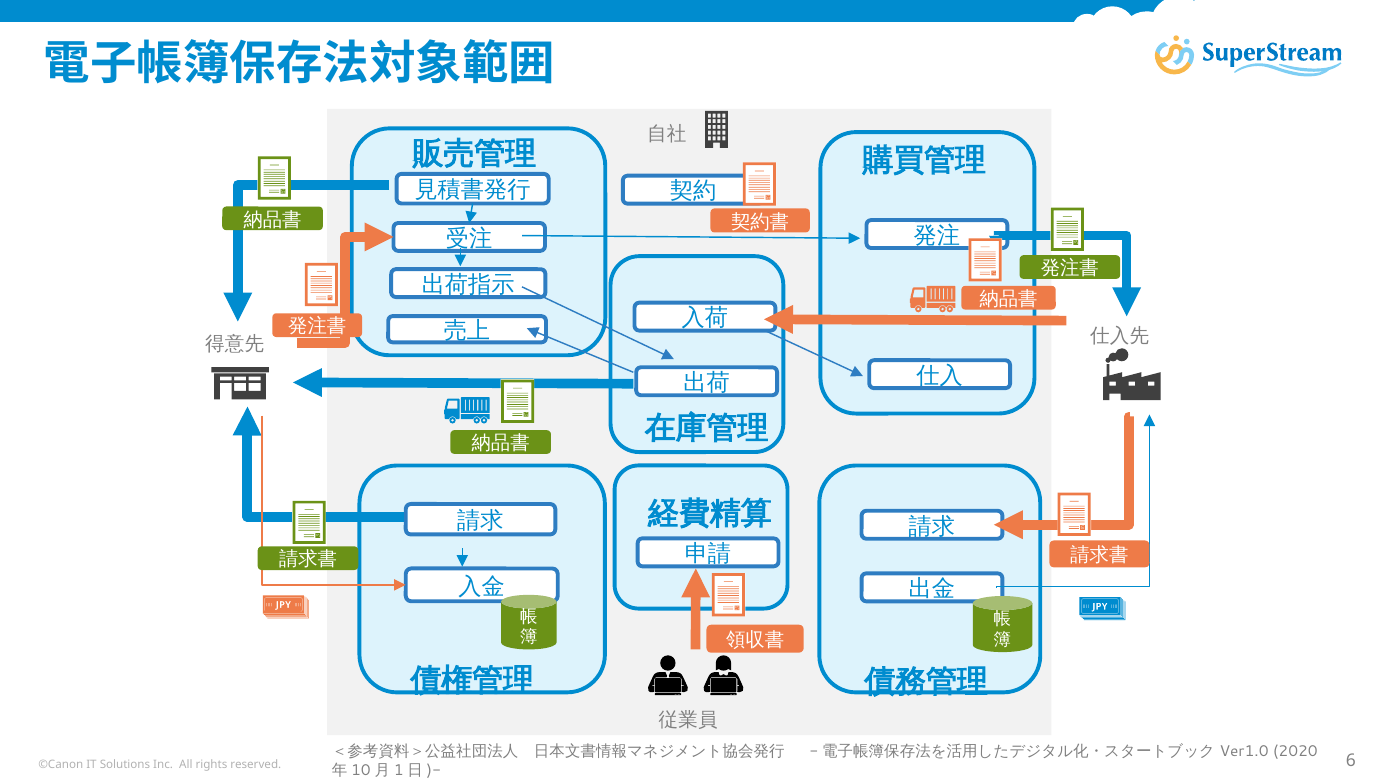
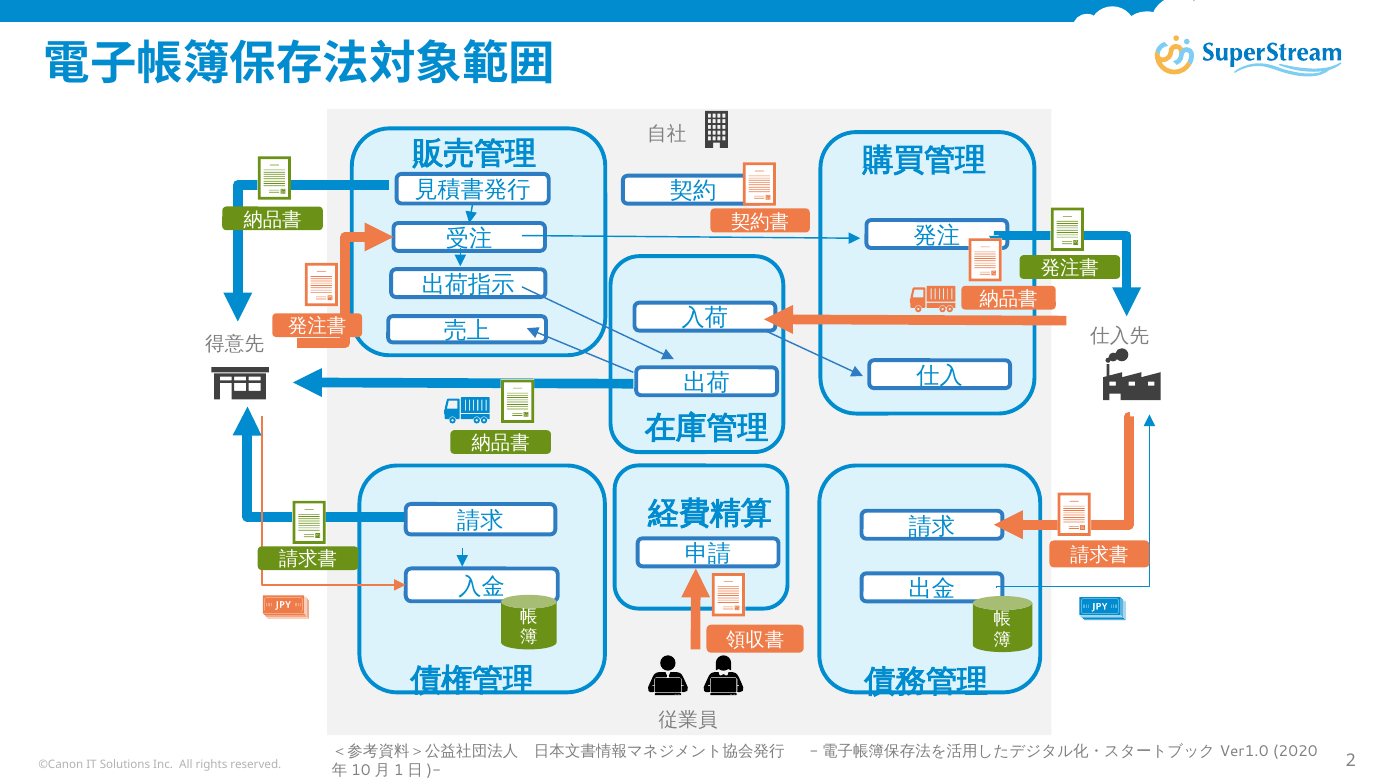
6: 6 -> 2 (1351, 760)
